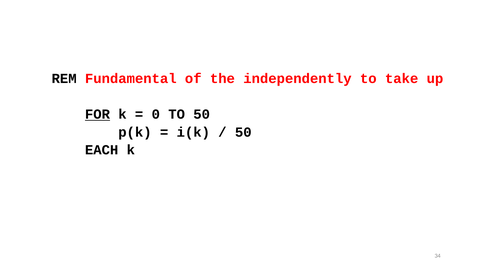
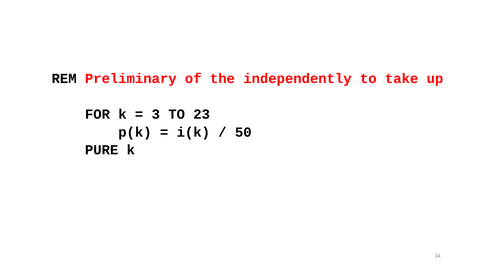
Fundamental: Fundamental -> Preliminary (131, 79)
FOR underline: present -> none (97, 114)
0: 0 -> 3 (156, 114)
TO 50: 50 -> 23 (202, 114)
EACH: EACH -> PURE (102, 150)
